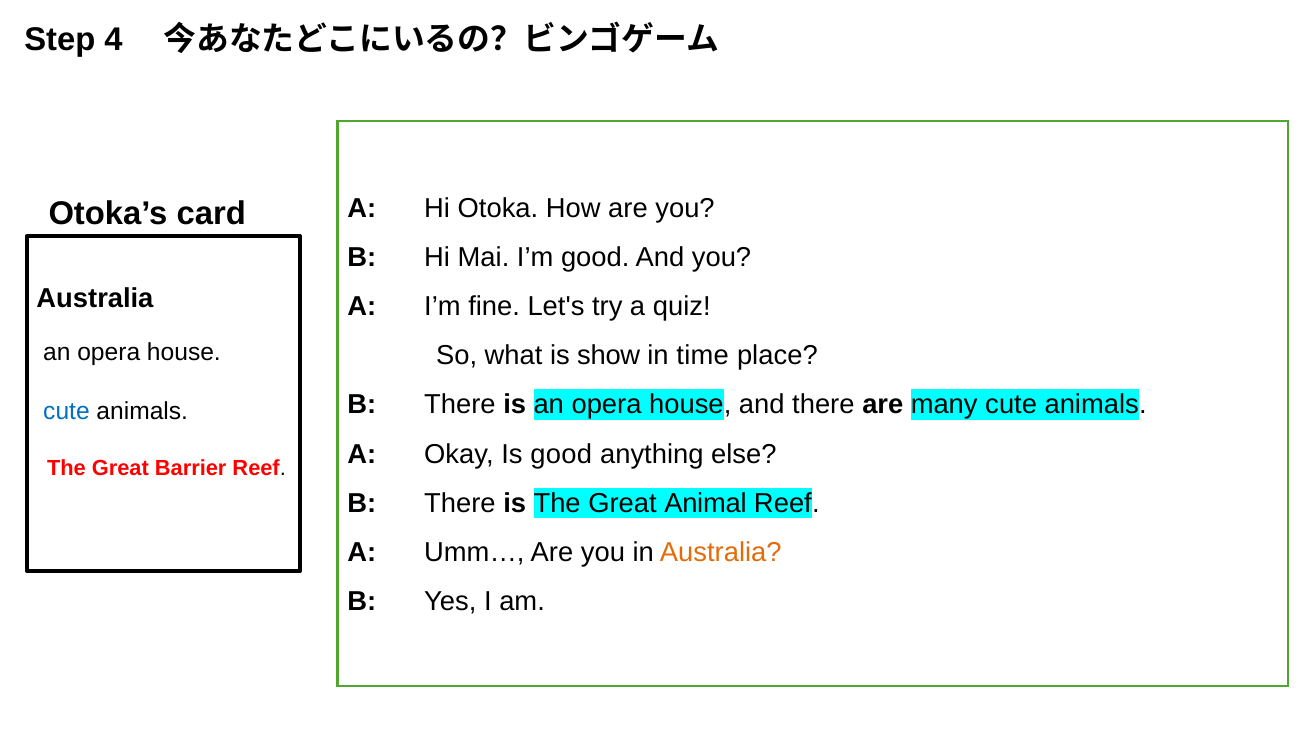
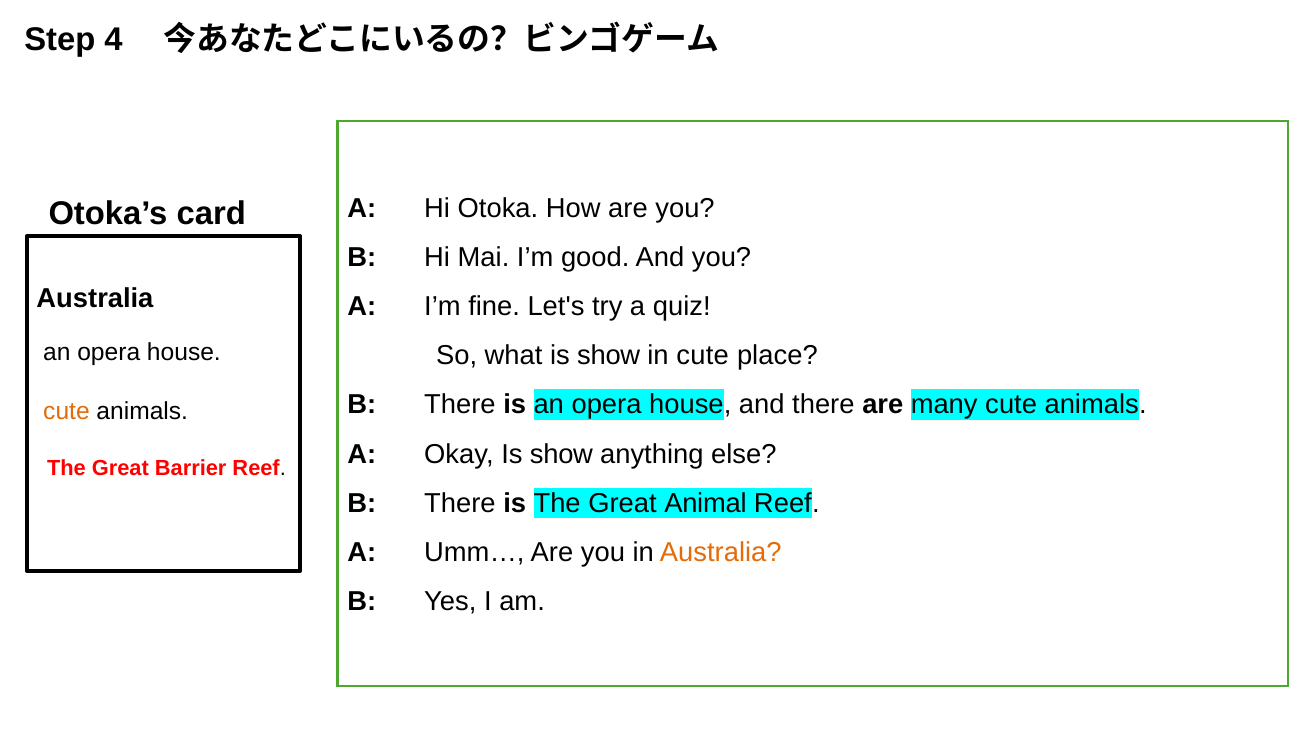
in time: time -> cute (703, 356)
cute colour: blue -> orange (66, 412)
Okay Is good: good -> show (561, 454)
